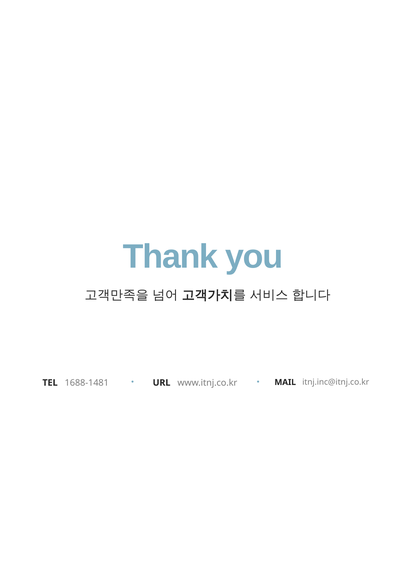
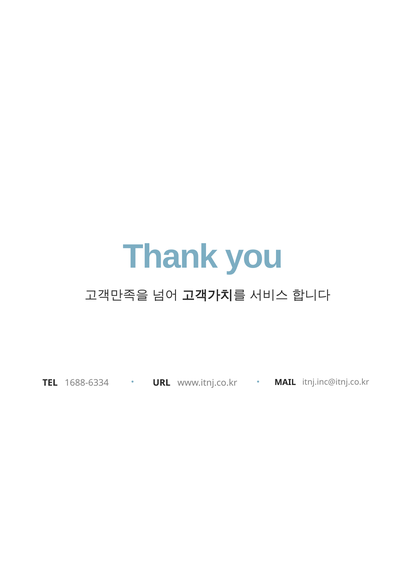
1688-1481: 1688-1481 -> 1688-6334 (87, 383)
